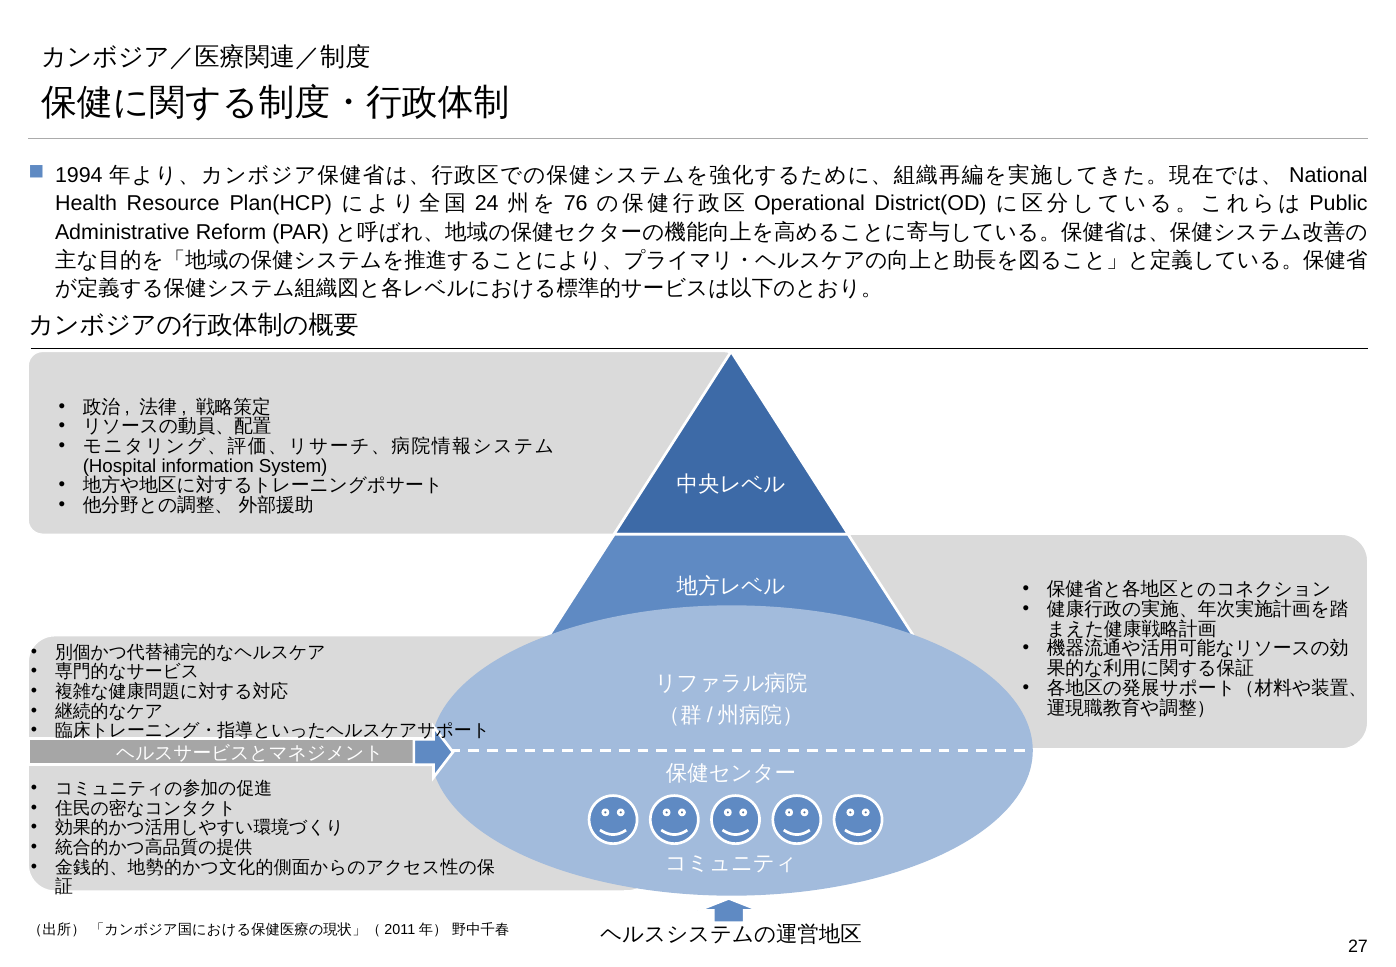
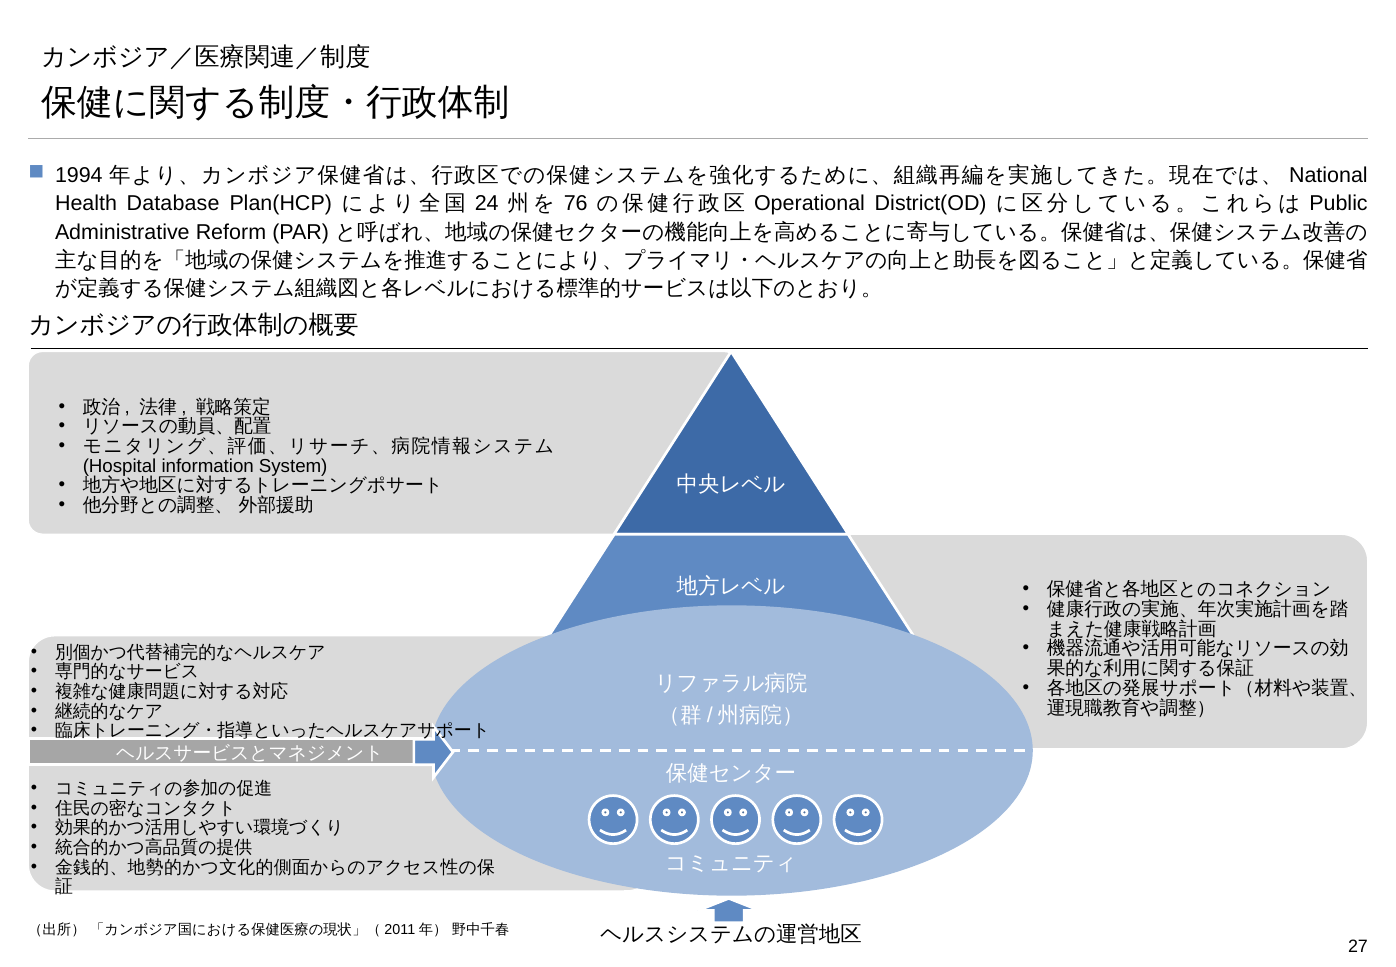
Resource: Resource -> Database (173, 204)
